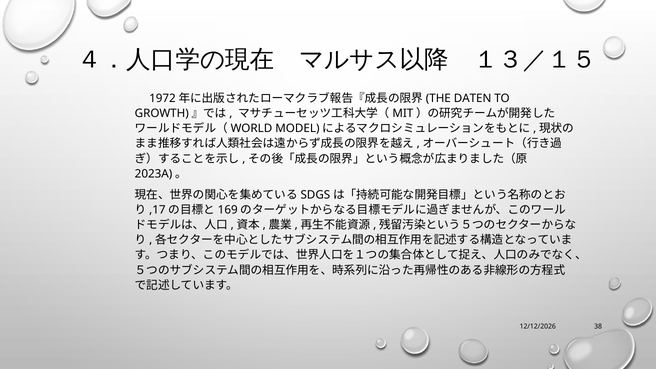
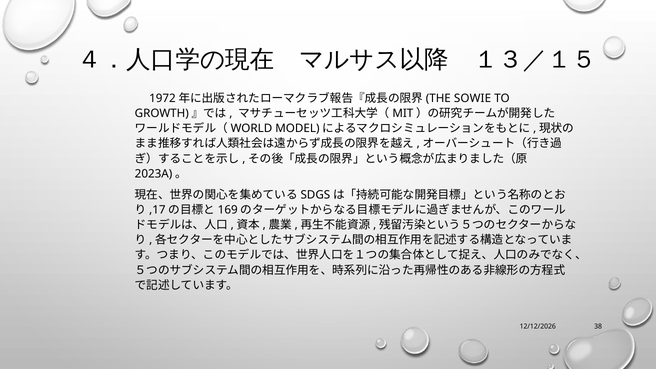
DATEN: DATEN -> SOWIE (473, 98)
